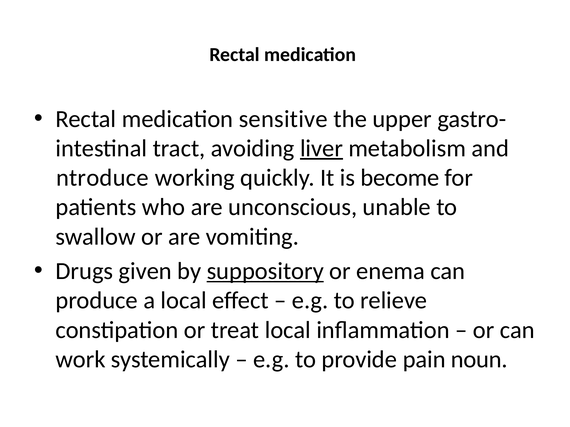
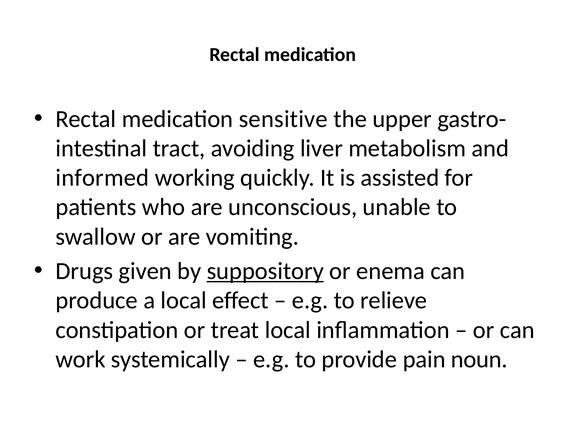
liver underline: present -> none (322, 149)
ntroduce: ntroduce -> informed (102, 178)
become: become -> assisted (400, 178)
